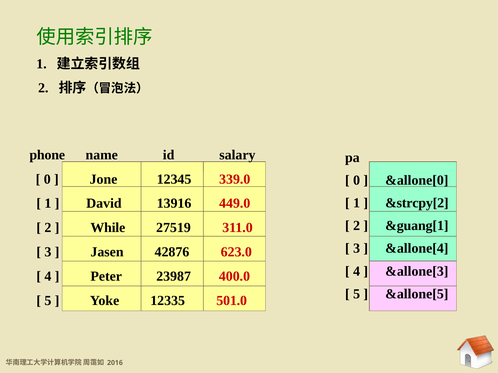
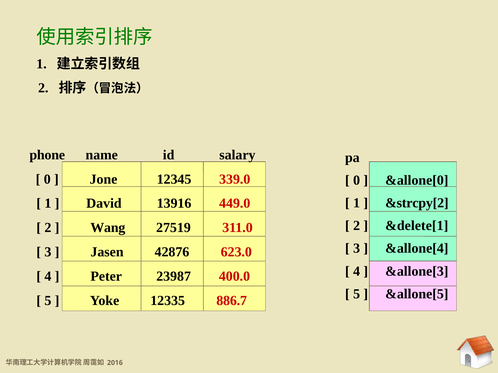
&guang[1: &guang[1 -> &delete[1 (417, 226)
While: While -> Wang (108, 228)
501.0: 501.0 -> 886.7 (232, 301)
